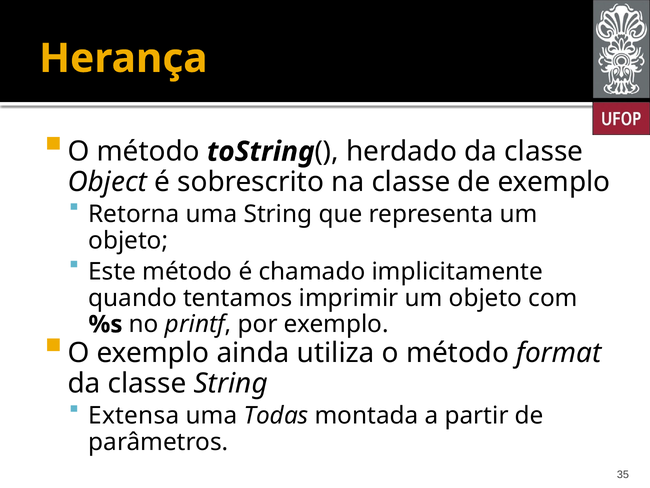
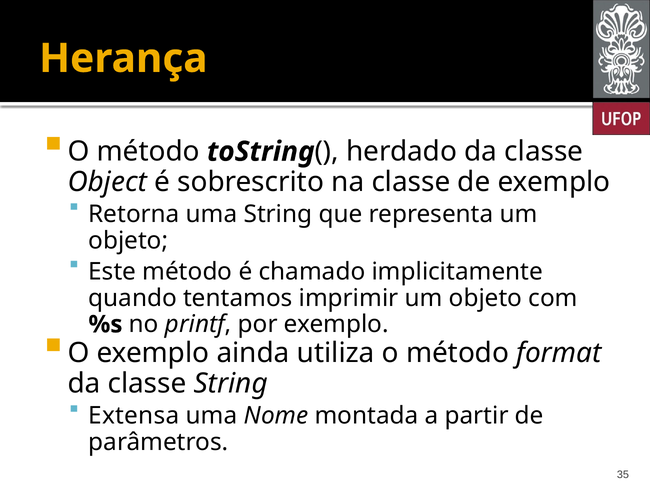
Todas: Todas -> Nome (276, 415)
